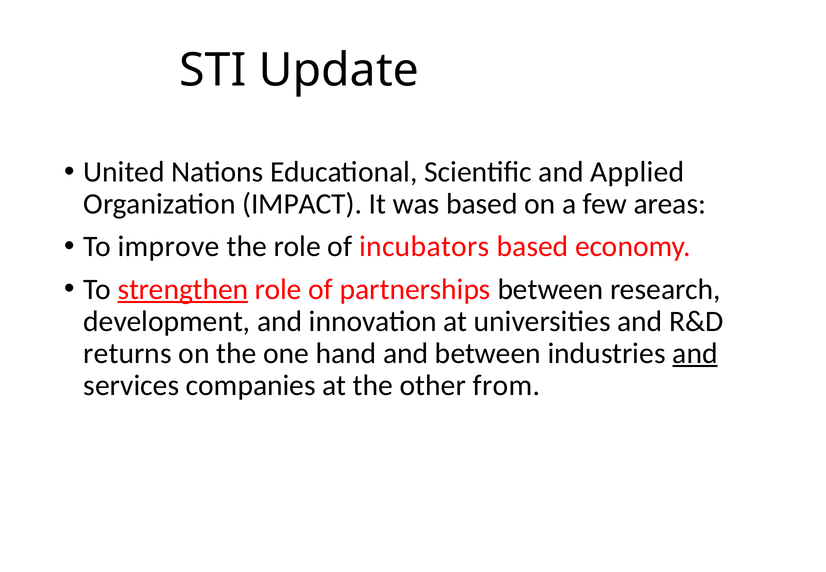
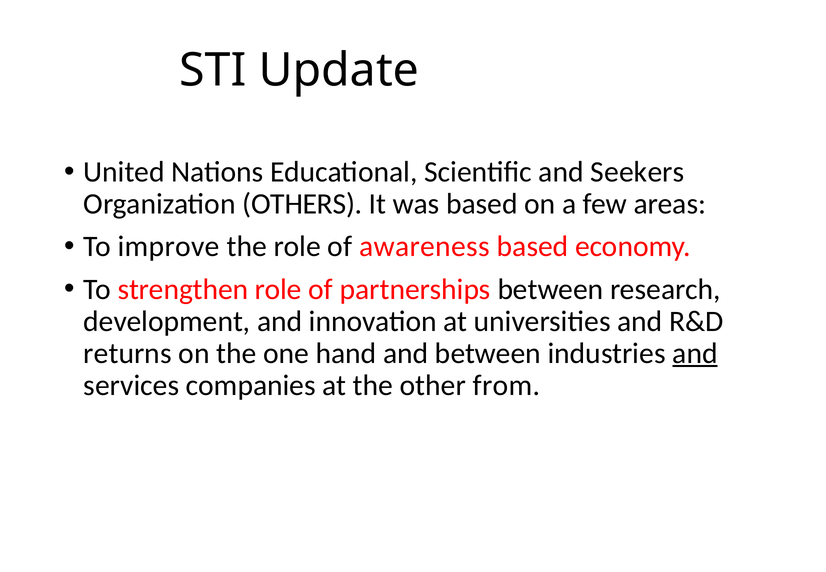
Applied: Applied -> Seekers (637, 172)
IMPACT: IMPACT -> OTHERS (302, 204)
incubators: incubators -> awareness (424, 247)
strengthen underline: present -> none (183, 289)
